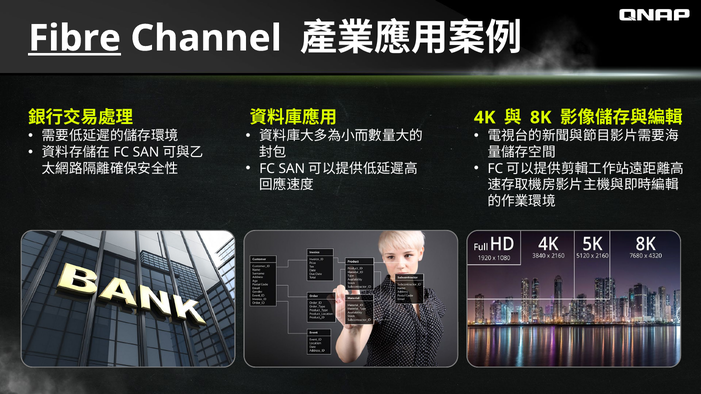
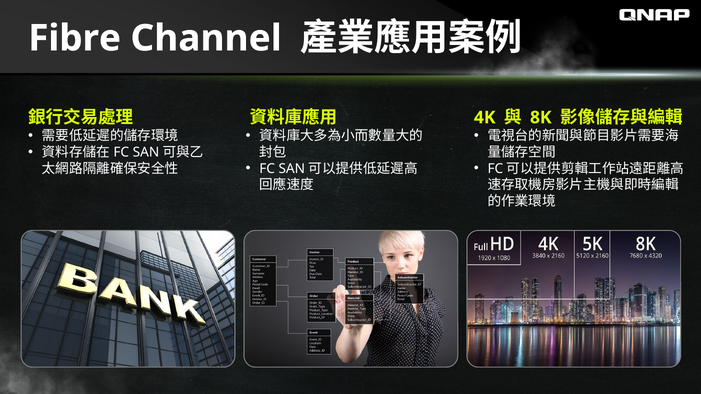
Fibre underline: present -> none (75, 38)
